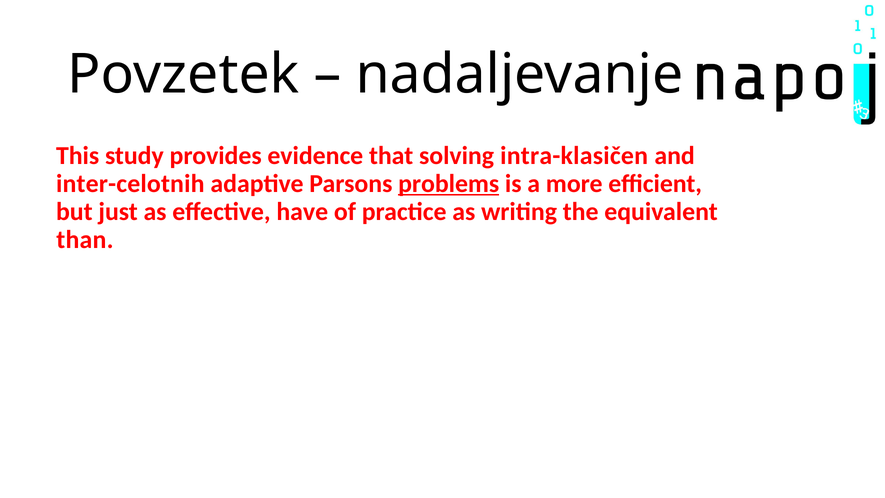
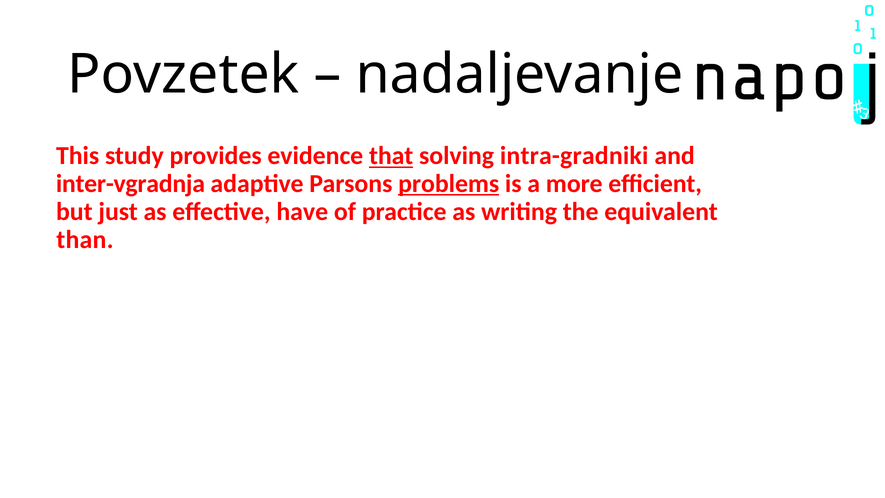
that underline: none -> present (391, 156)
intra-klasičen: intra-klasičen -> intra-gradniki (574, 156)
inter-celotnih: inter-celotnih -> inter-vgradnja (130, 184)
